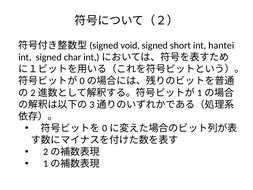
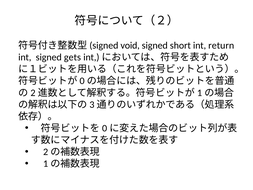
hantei: hantei -> return (221, 45)
char: char -> gets (72, 57)
